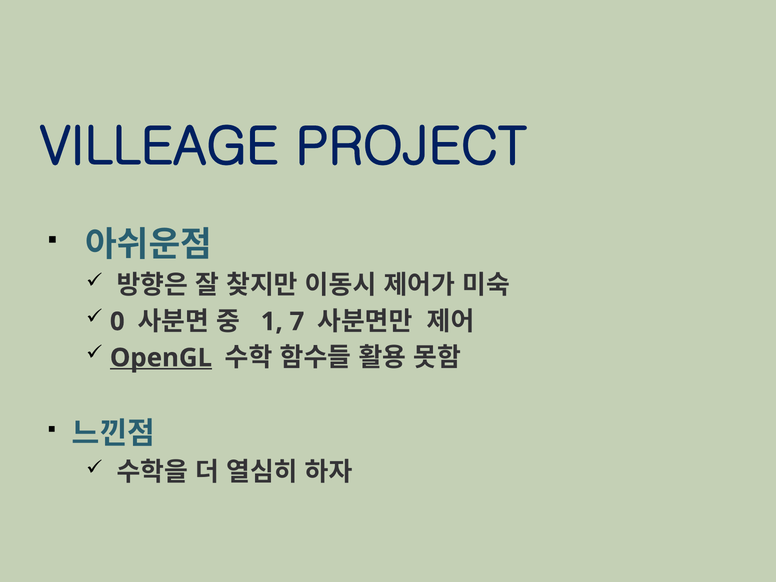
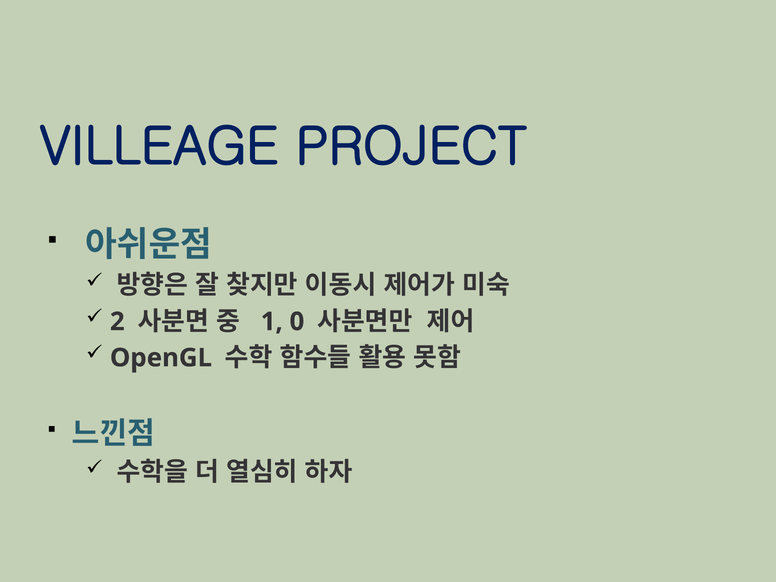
0: 0 -> 2 (117, 322)
7: 7 -> 0 (297, 322)
OpenGL underline: present -> none (161, 358)
